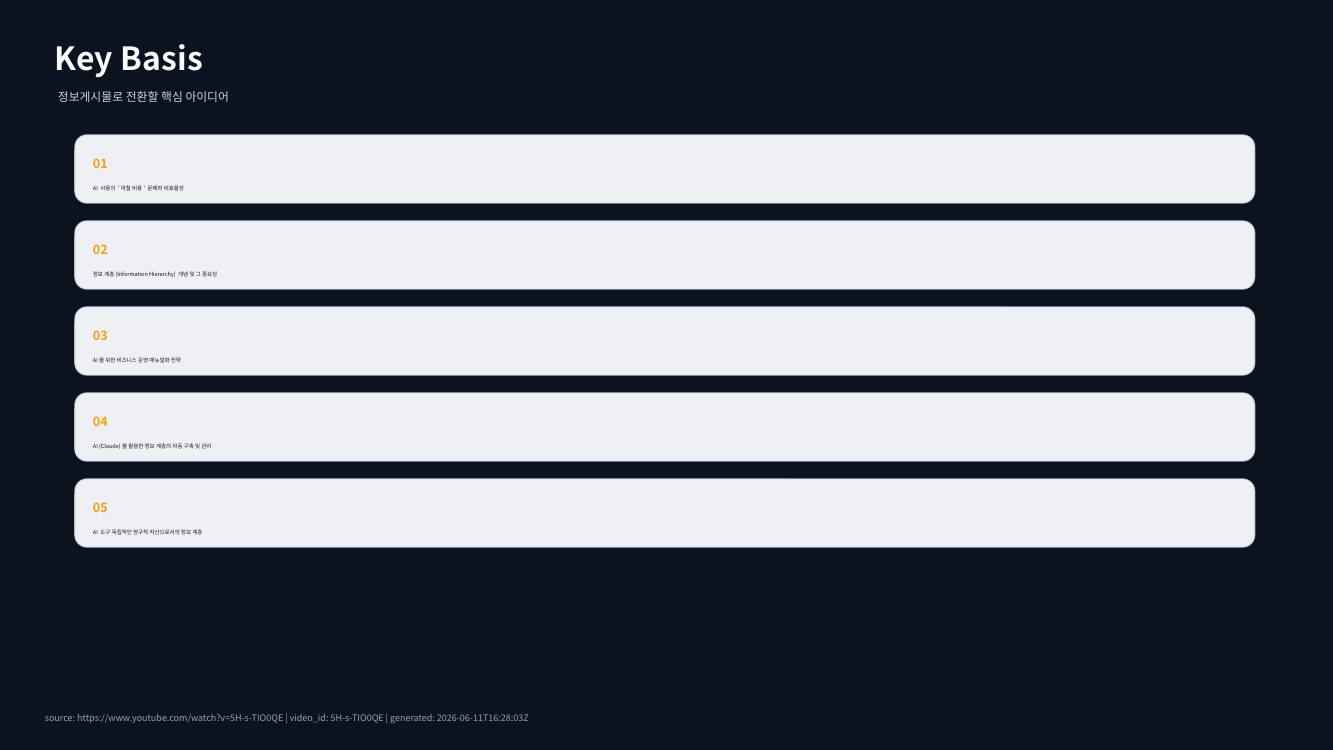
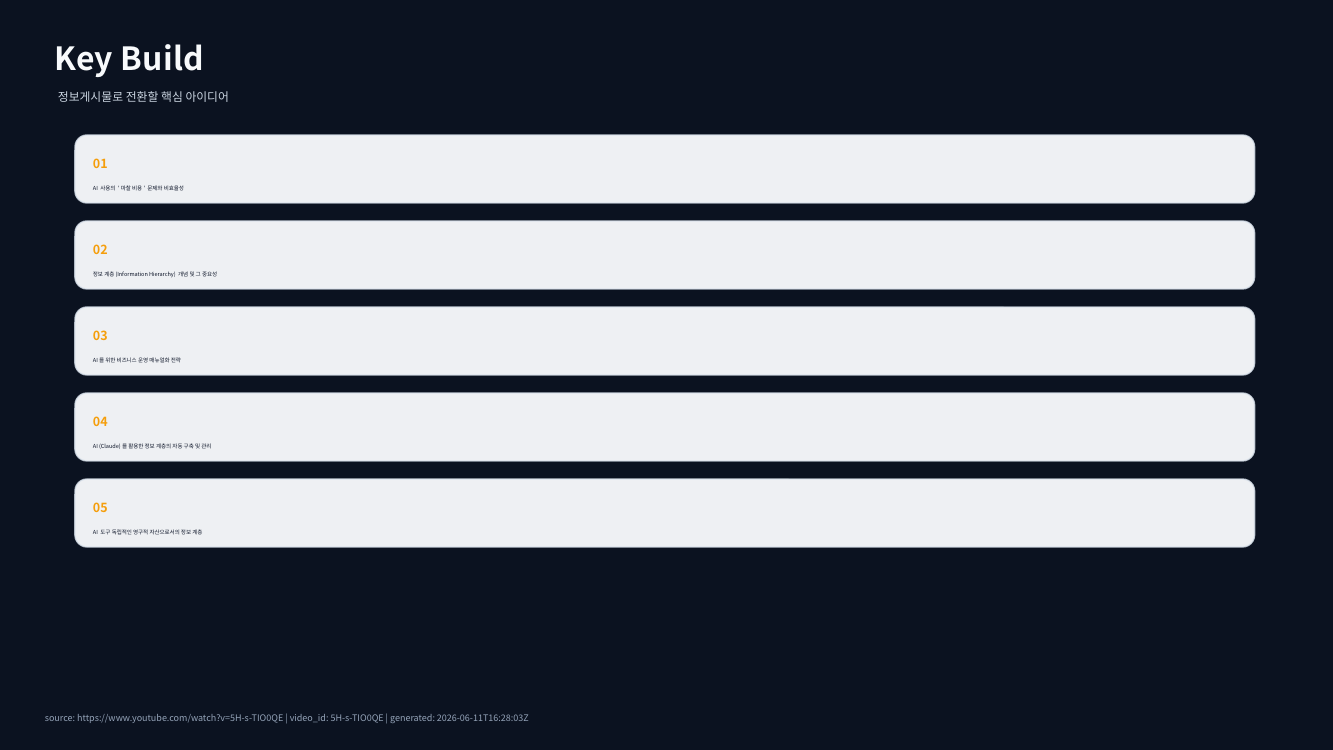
Basis: Basis -> Build (162, 60)
